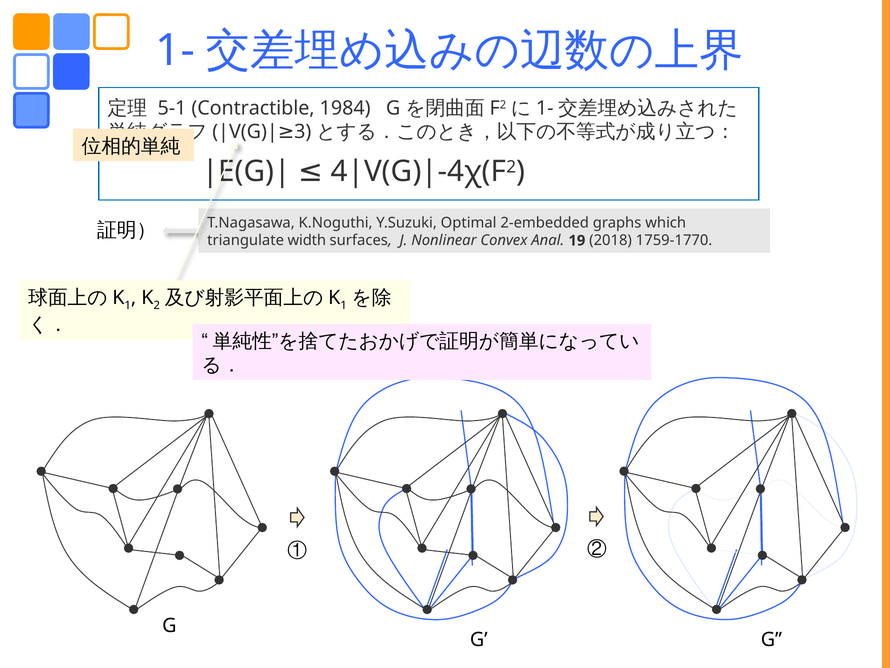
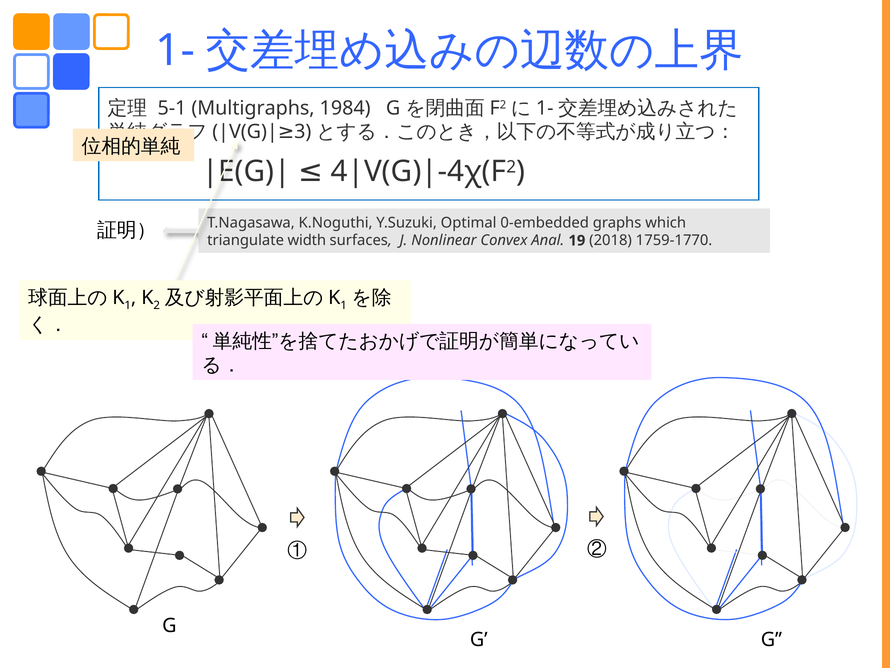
Contractible: Contractible -> Multigraphs (253, 108)
2-embedded: 2-embedded -> 0-embedded (545, 223)
